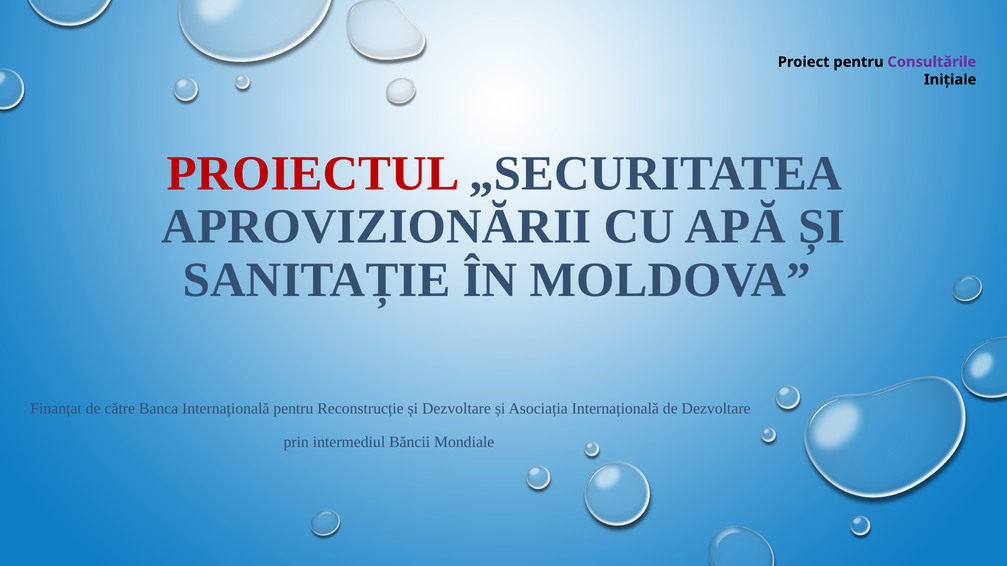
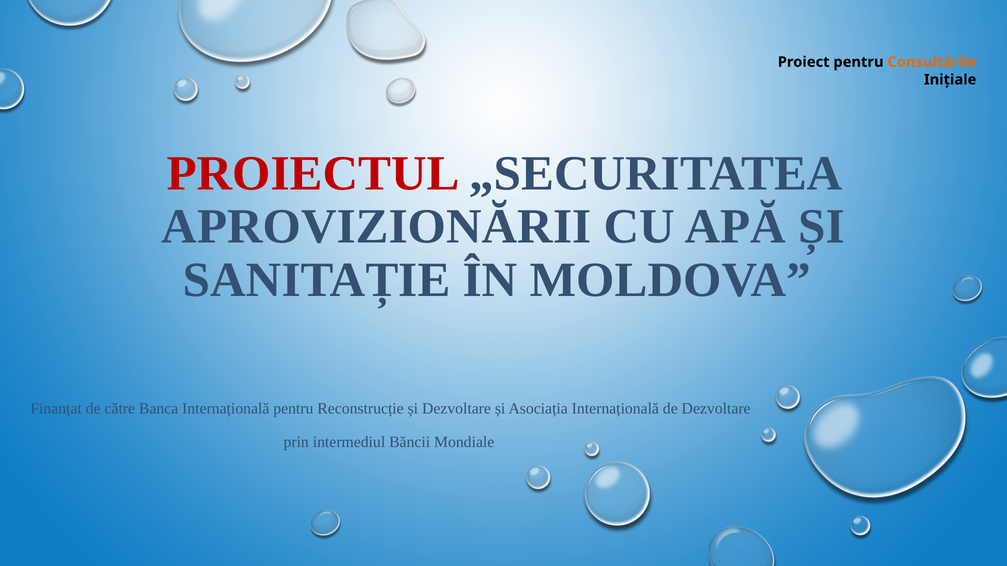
Consultările colour: purple -> orange (932, 62)
